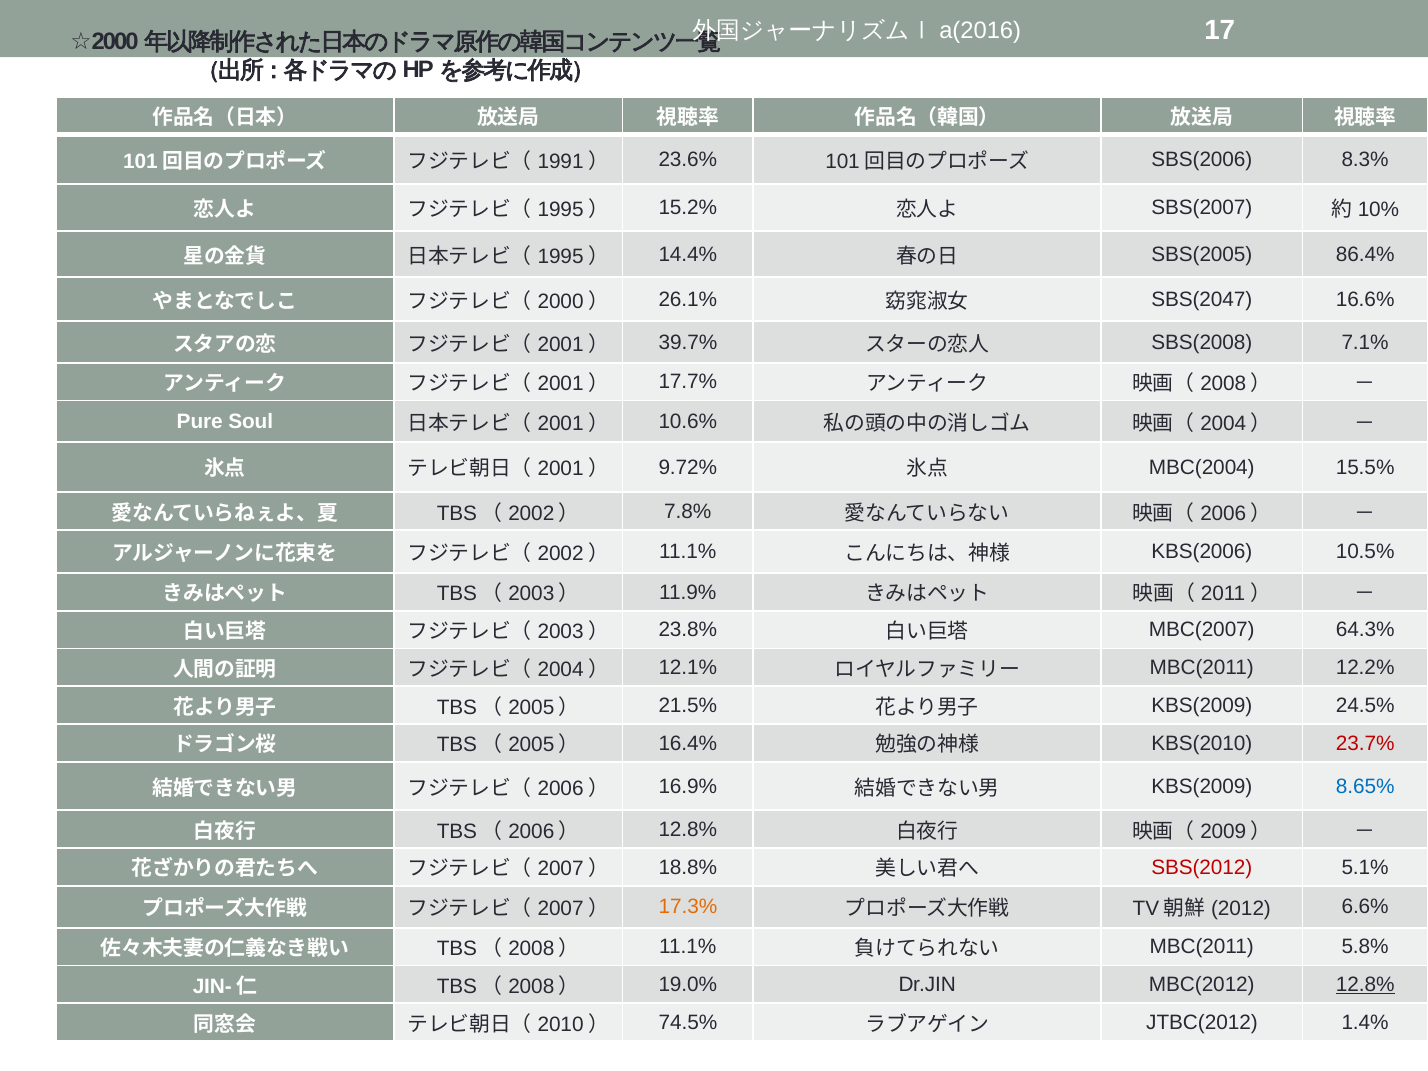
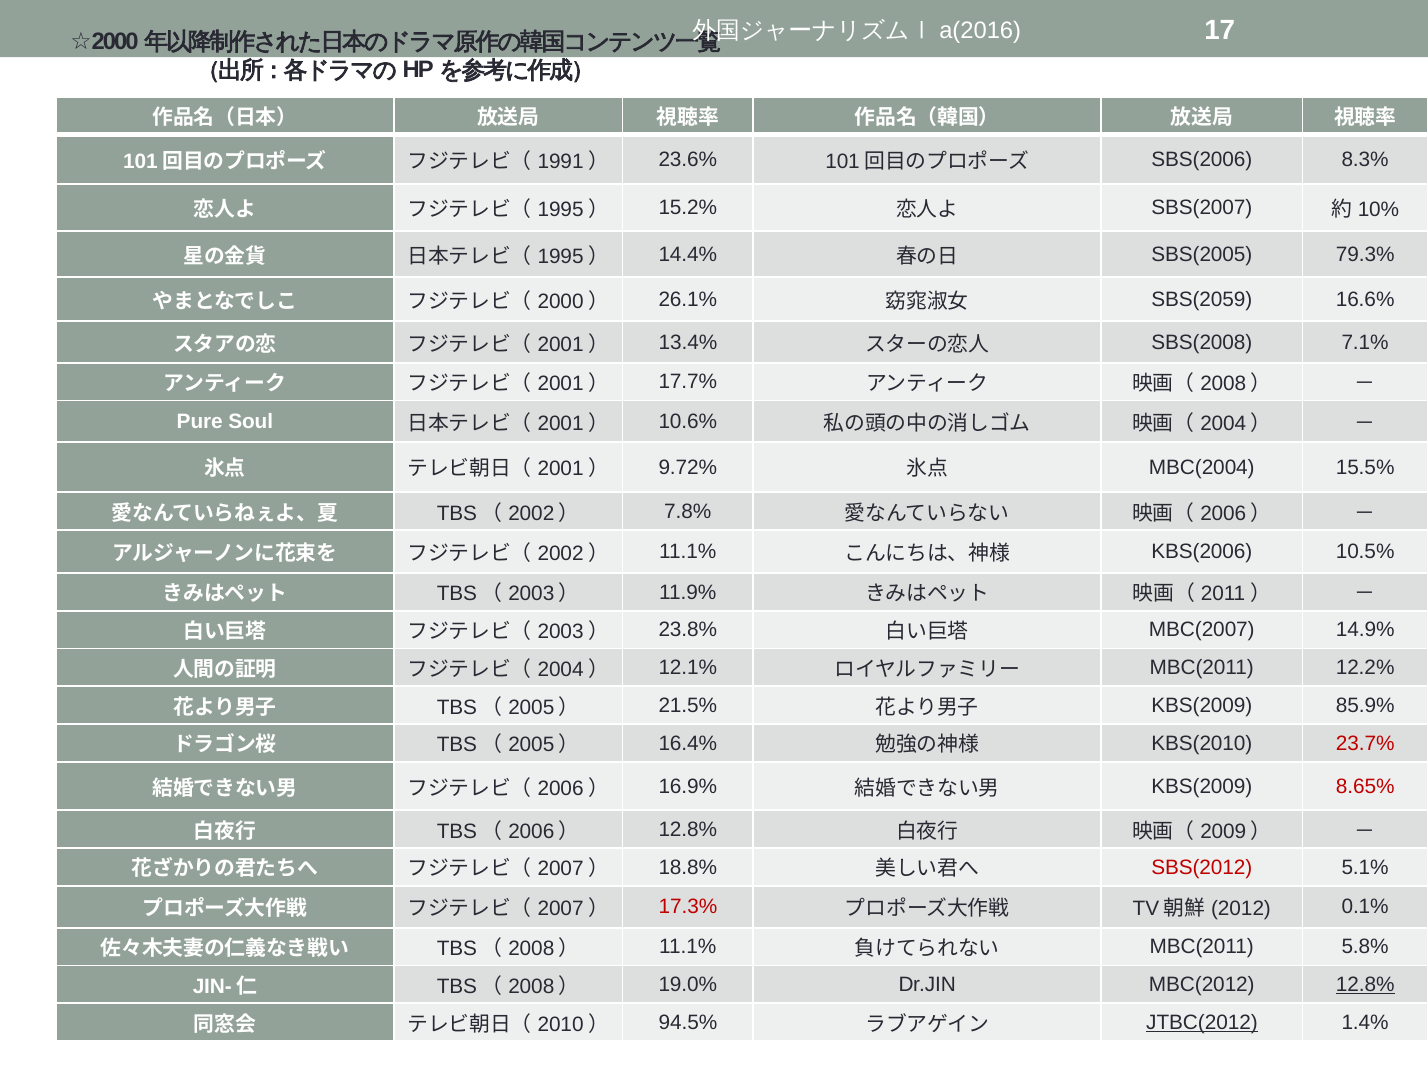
86.4%: 86.4% -> 79.3% (1365, 254)
SBS(2047: SBS(2047 -> SBS(2059 (1202, 300)
39.7%: 39.7% -> 13.4% (688, 342)
64.3%: 64.3% -> 14.9% (1365, 630)
24.5%: 24.5% -> 85.9% (1365, 705)
8.65% colour: blue -> red (1365, 786)
17.3% colour: orange -> red (688, 907)
6.6%: 6.6% -> 0.1% (1365, 907)
74.5%: 74.5% -> 94.5% (688, 1022)
JTBC(2012 underline: none -> present (1202, 1022)
